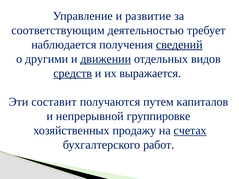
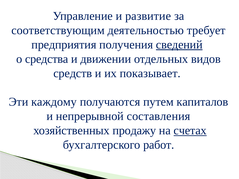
наблюдается: наблюдается -> предприятия (64, 45)
другими: другими -> средства (47, 59)
движении underline: present -> none (106, 59)
средств underline: present -> none (73, 73)
выражается: выражается -> показывает (150, 73)
составит: составит -> каждому (54, 102)
группировке: группировке -> составления (158, 116)
